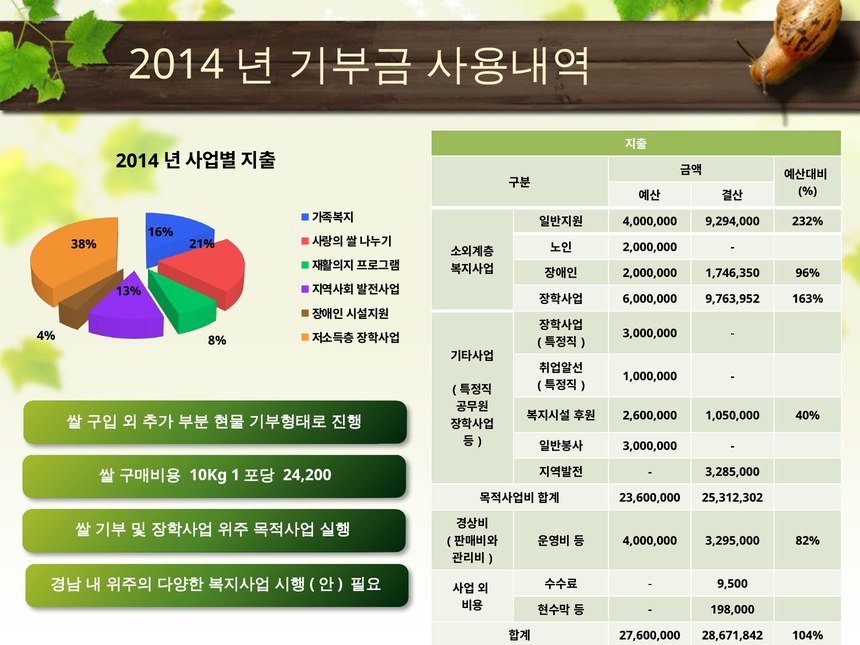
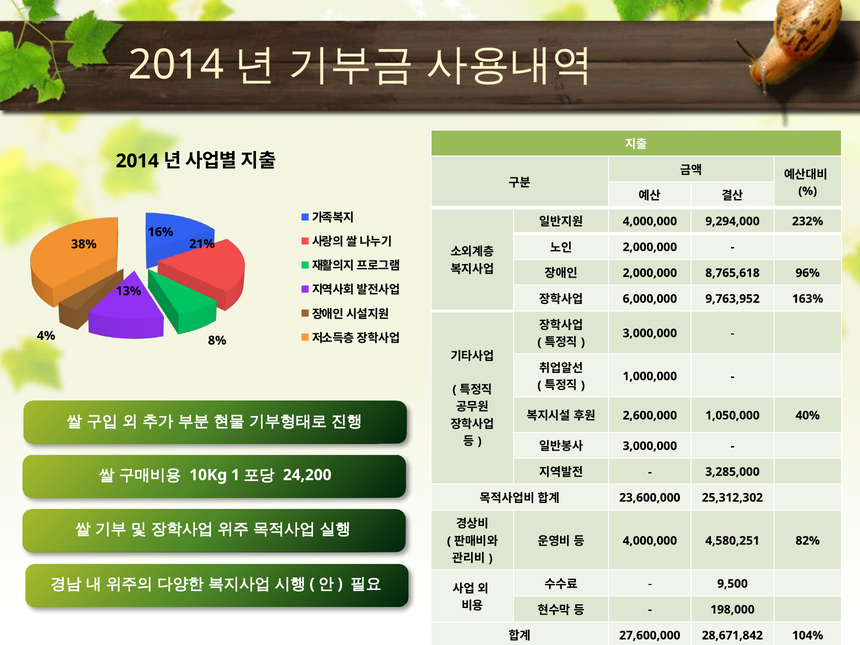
1,746,350: 1,746,350 -> 8,765,618 (733, 273)
3,295,000: 3,295,000 -> 4,580,251 (733, 541)
